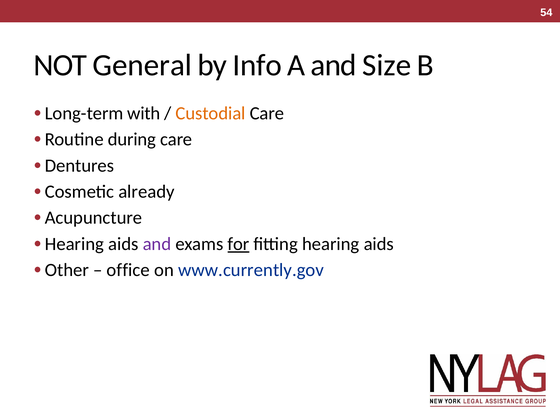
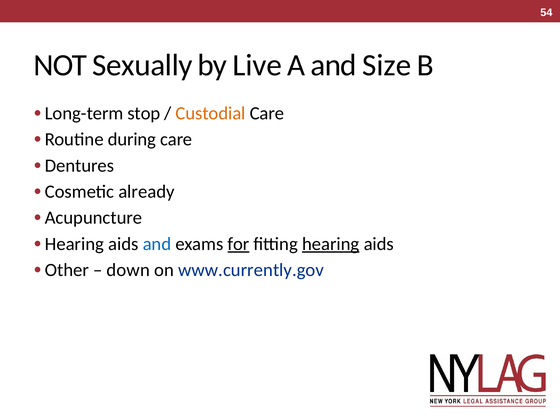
General: General -> Sexually (142, 65)
Info: Info -> Live (257, 65)
with: with -> stop (144, 113)
and colour: purple -> blue (157, 244)
hearing underline: none -> present (331, 244)
office: office -> down (128, 270)
